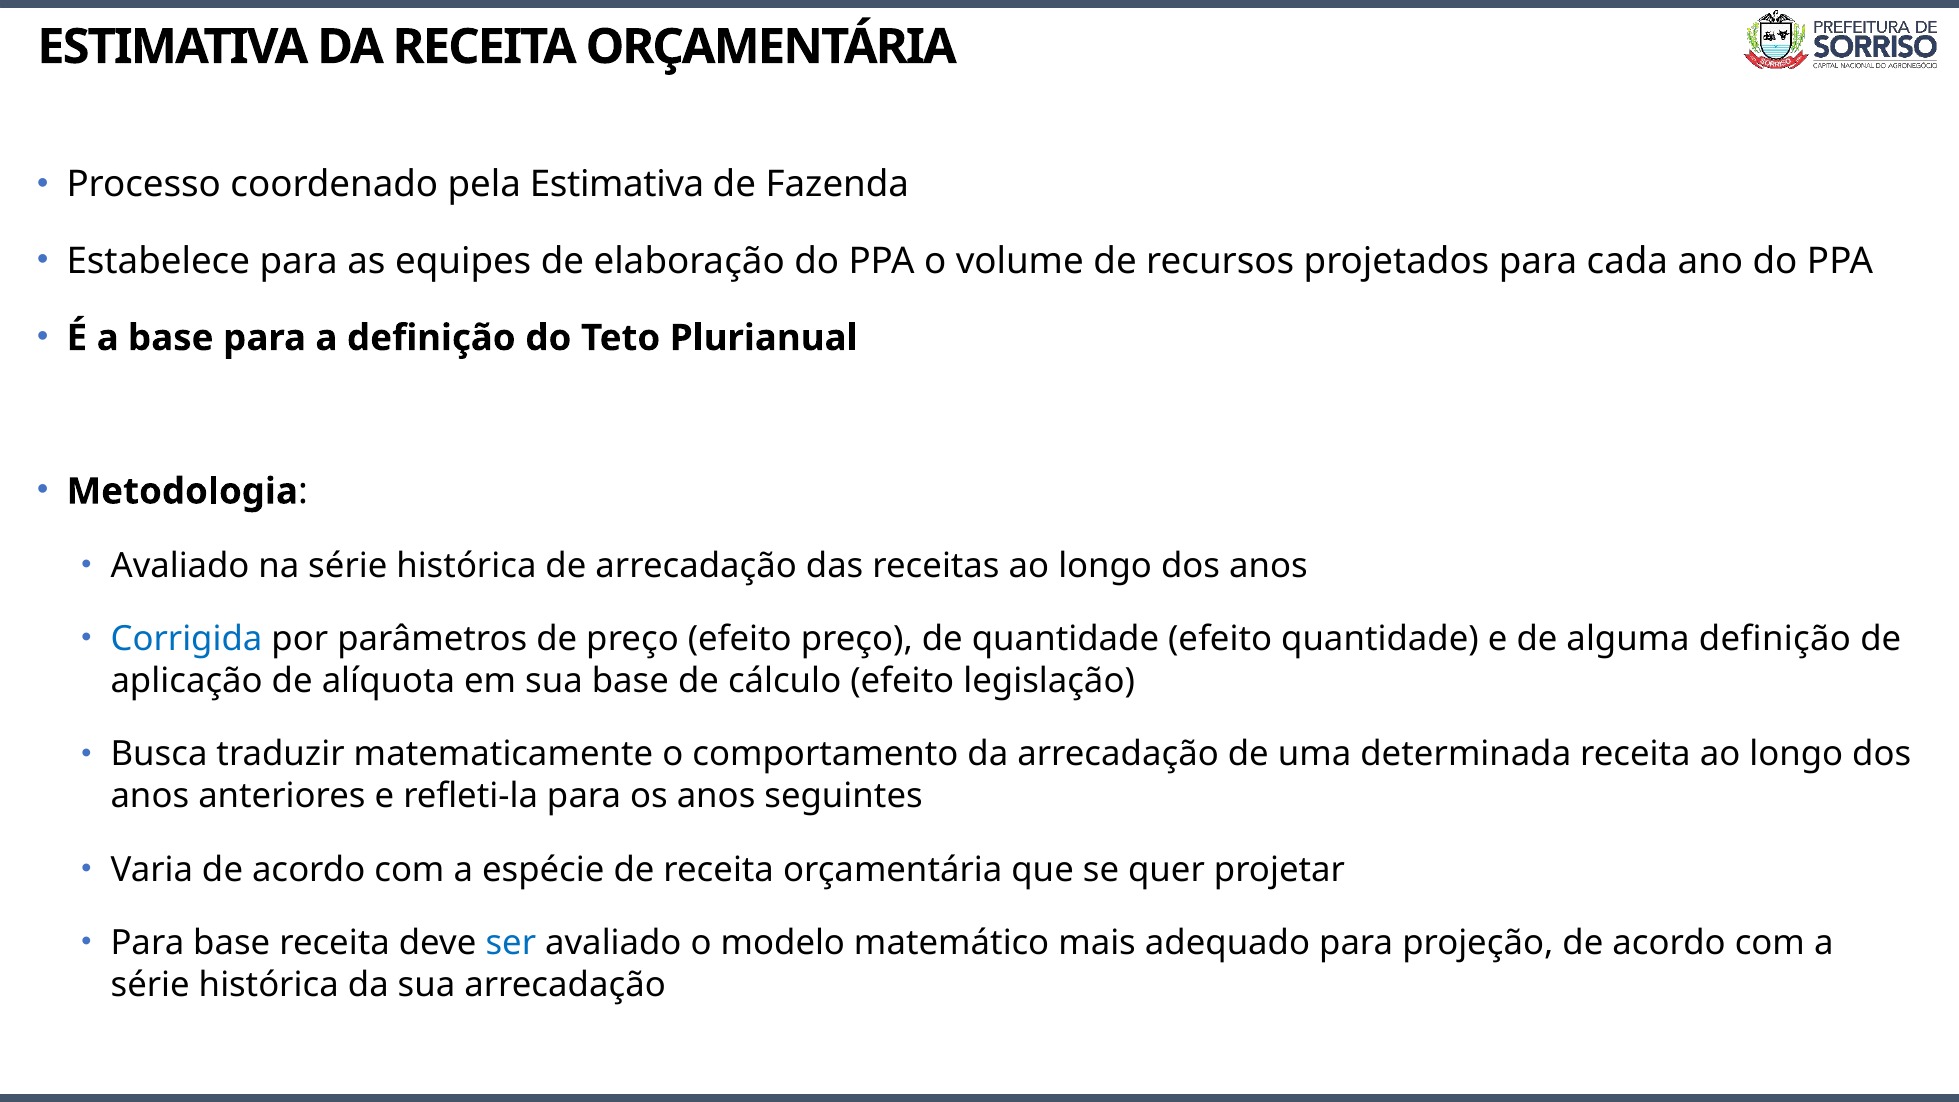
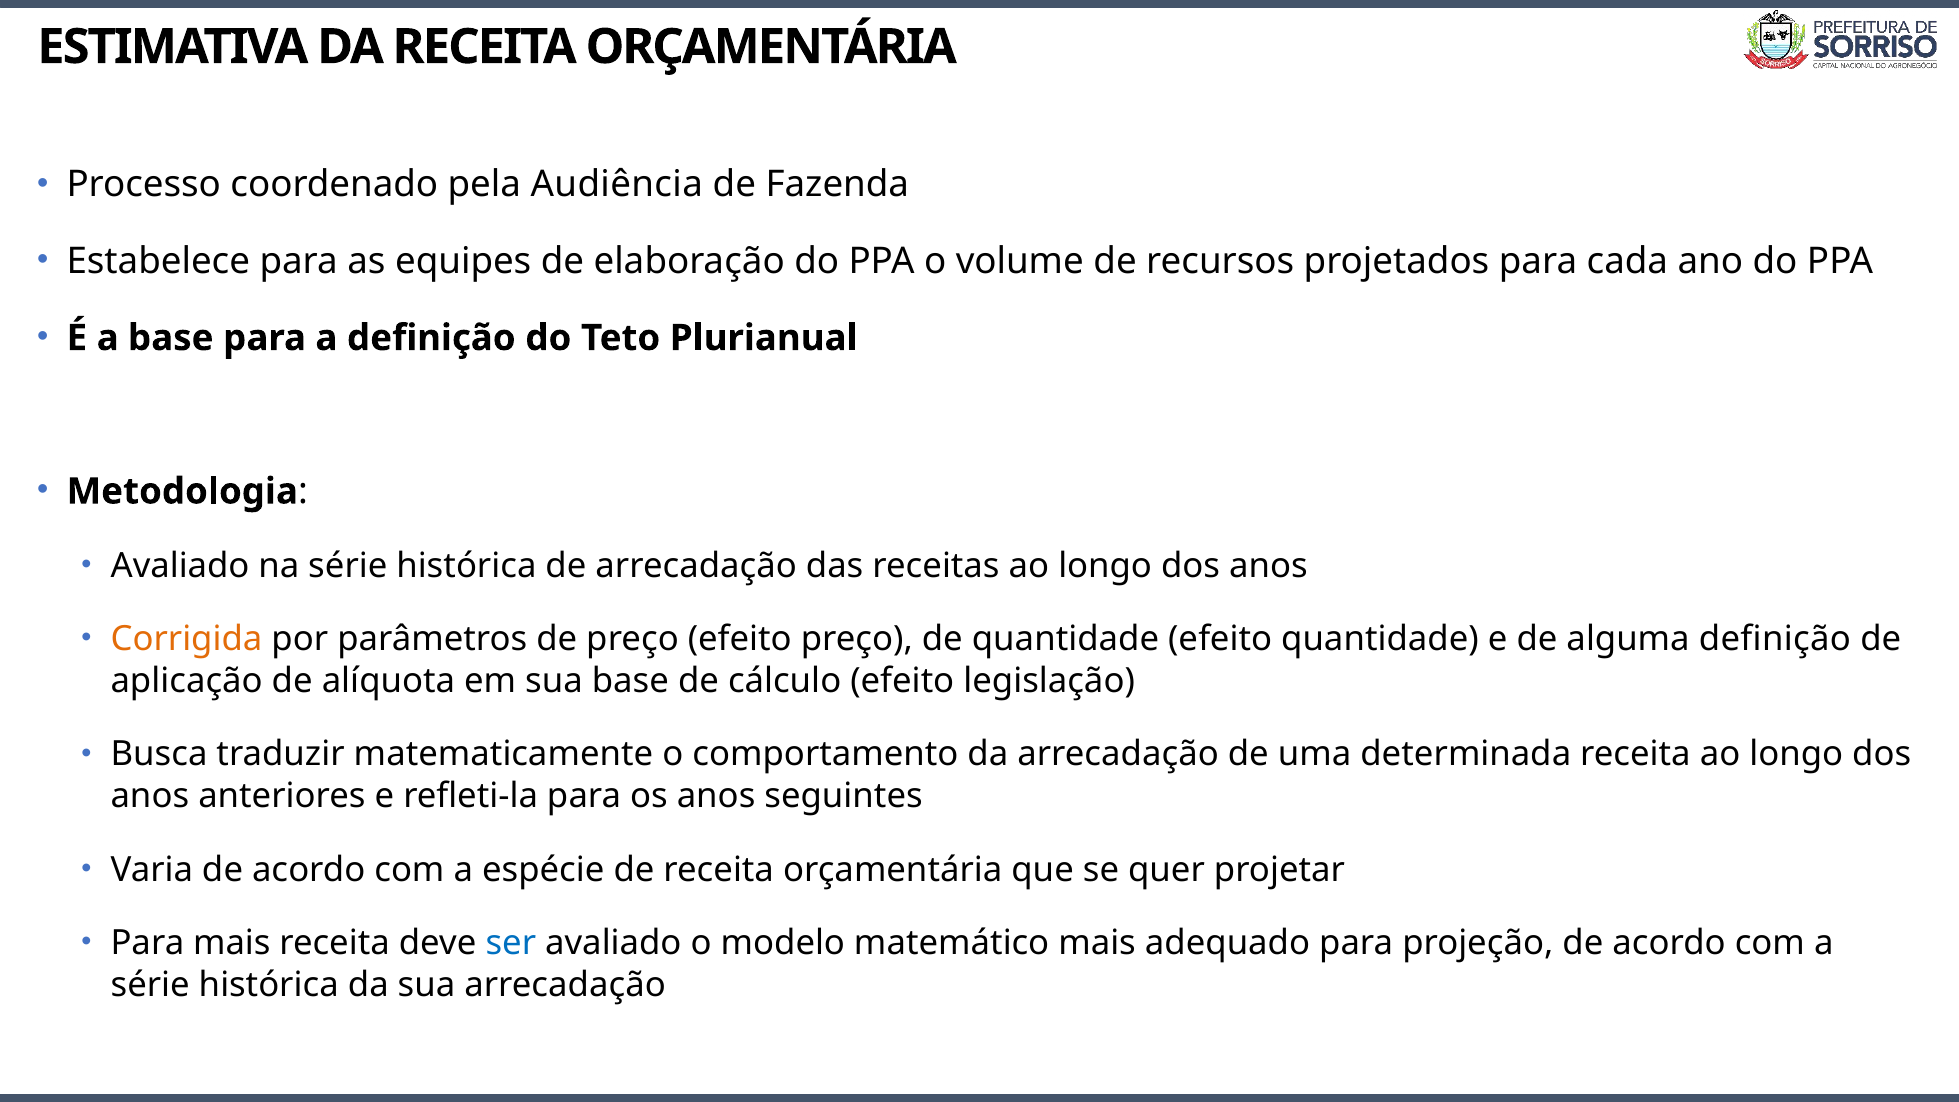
pela Estimativa: Estimativa -> Audiência (617, 185)
Corrigida colour: blue -> orange (187, 639)
Para base: base -> mais (232, 943)
